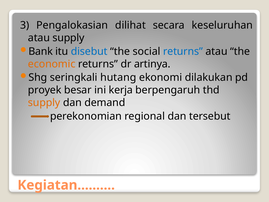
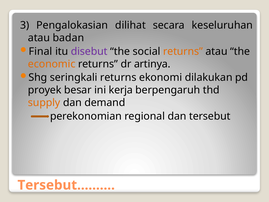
atau supply: supply -> badan (68, 38)
Bank: Bank -> Final (41, 51)
disebut colour: blue -> purple (89, 51)
returns colour: blue -> orange (183, 51)
seringkali hutang: hutang -> returns (118, 77)
Kegiatan: Kegiatan -> Tersebut (66, 185)
